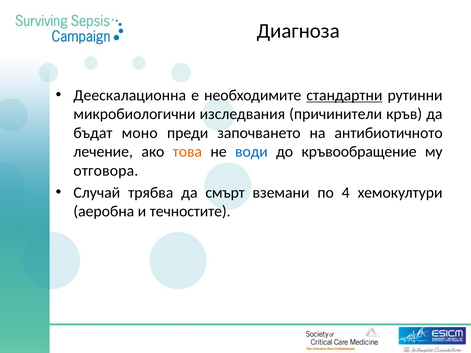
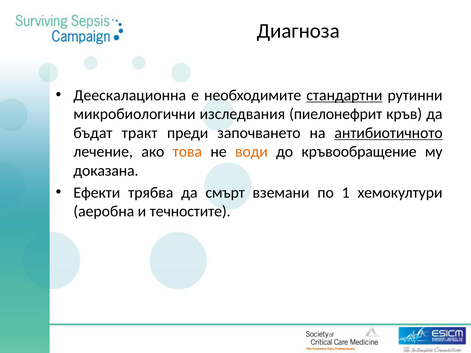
причинители: причинители -> пиелонефрит (336, 114)
моно: моно -> тракт (140, 133)
антибиотичното underline: none -> present (389, 133)
води colour: blue -> orange (251, 152)
отговора: отговора -> доказана (106, 171)
Случай: Случай -> Ефекти (97, 193)
4: 4 -> 1 (346, 193)
